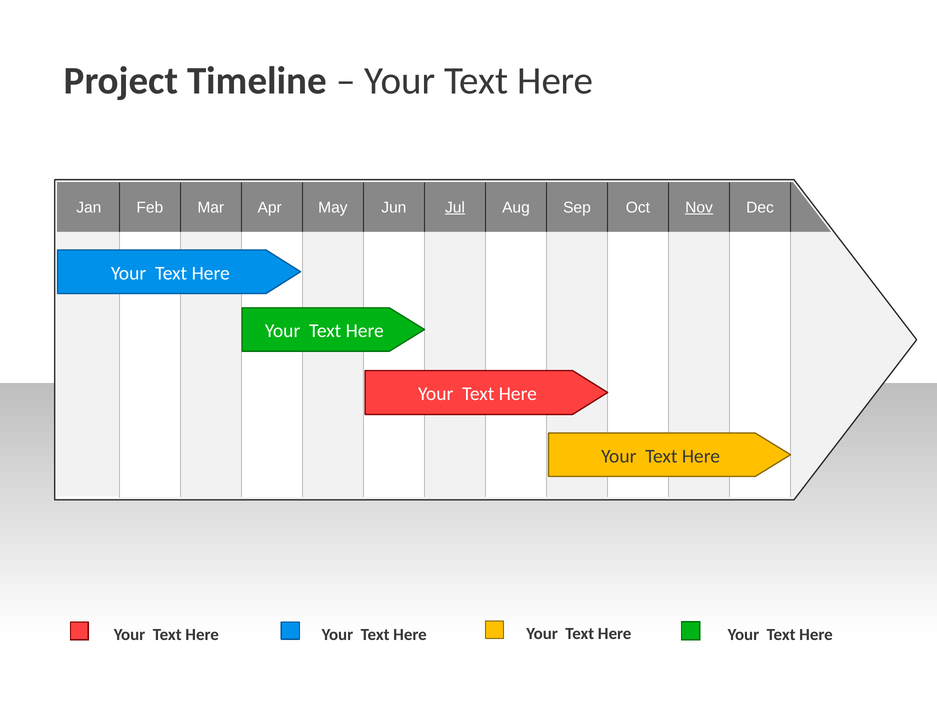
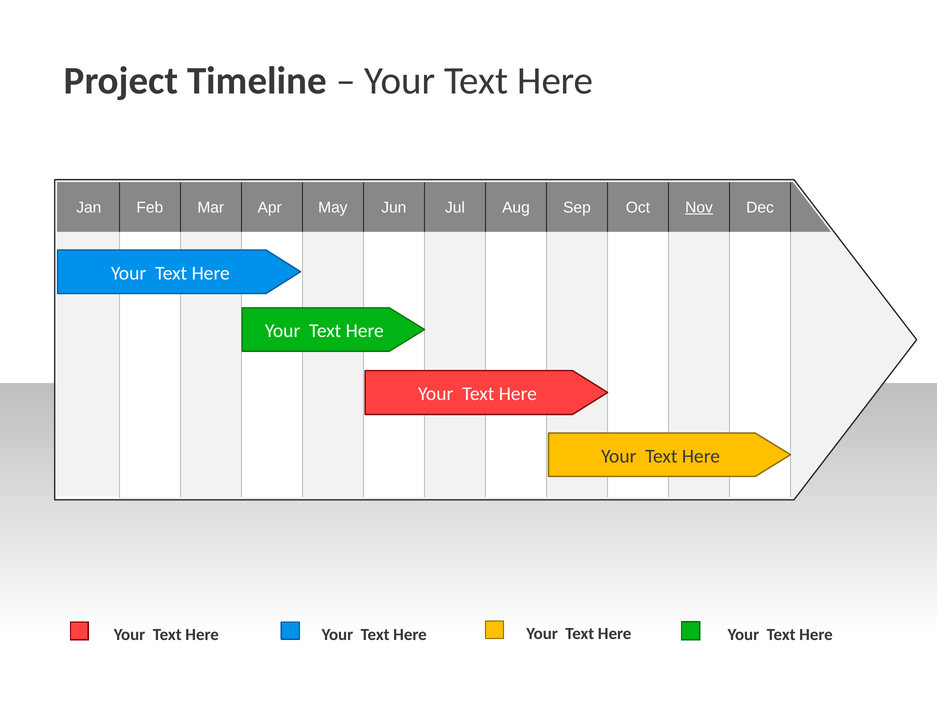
Jul underline: present -> none (455, 207)
